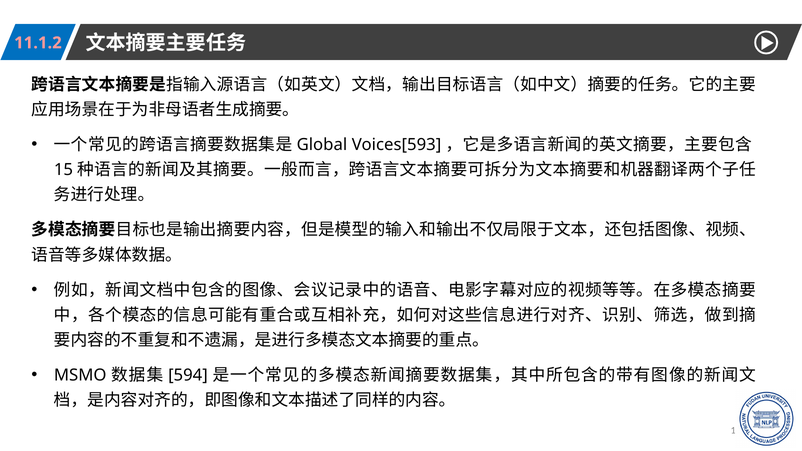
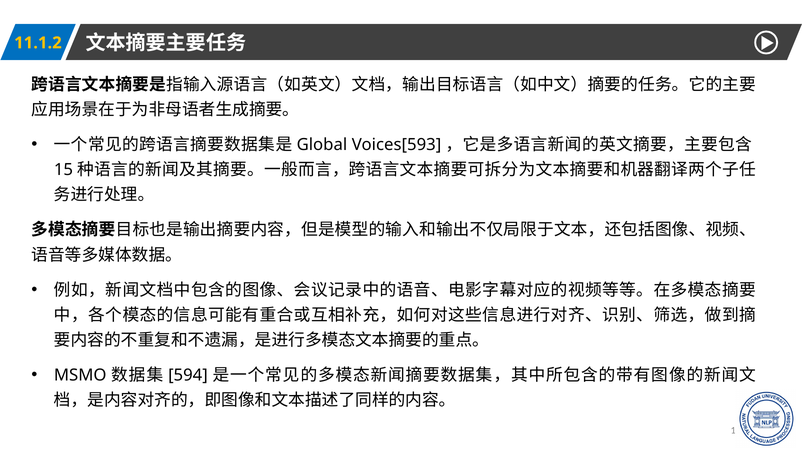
11.1.2 colour: pink -> yellow (38, 43)
